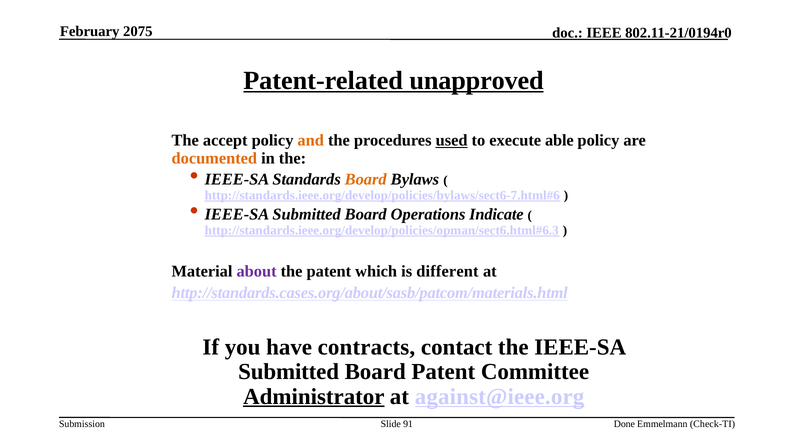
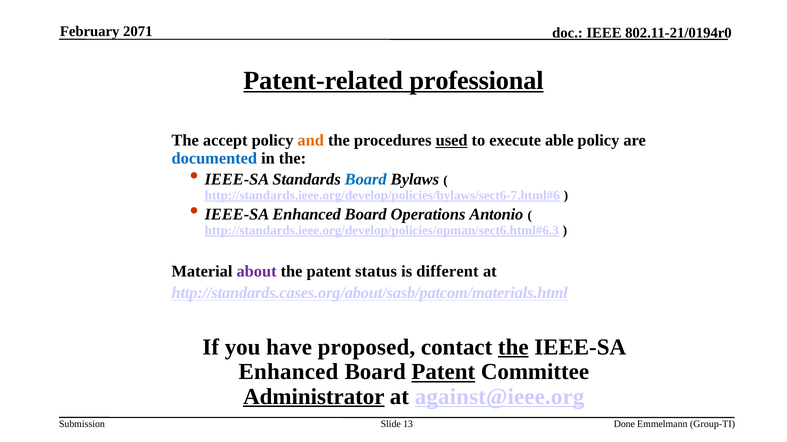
2075: 2075 -> 2071 (138, 31)
unapproved: unapproved -> professional (477, 80)
documented colour: orange -> blue (214, 158)
Board colour: orange -> blue (366, 180)
Submitted: Submitted -> Enhanced (307, 215)
Indicate: Indicate -> Antonio (496, 215)
which: which -> status (376, 272)
contracts: contracts -> proposed (366, 348)
the underline: none -> present (513, 348)
Submitted: Submitted -> Enhanced (288, 372)
Patent underline: none -> present (443, 372)
91: 91 -> 13 (408, 425)
Check-TI: Check-TI -> Group-TI (713, 425)
